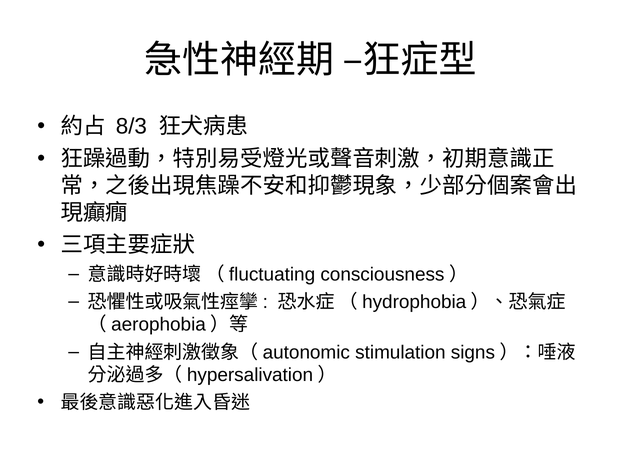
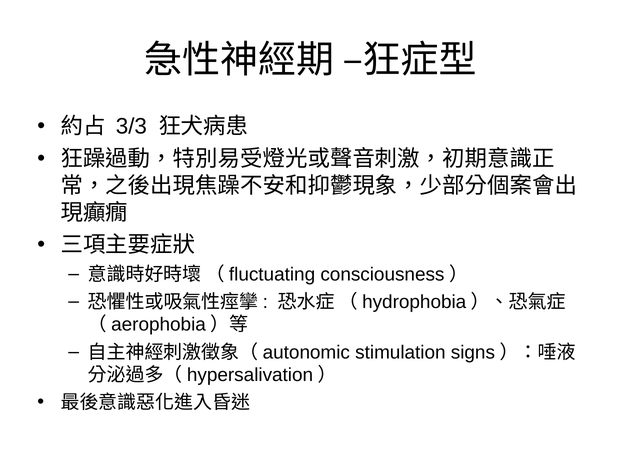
8/3: 8/3 -> 3/3 (131, 127)
